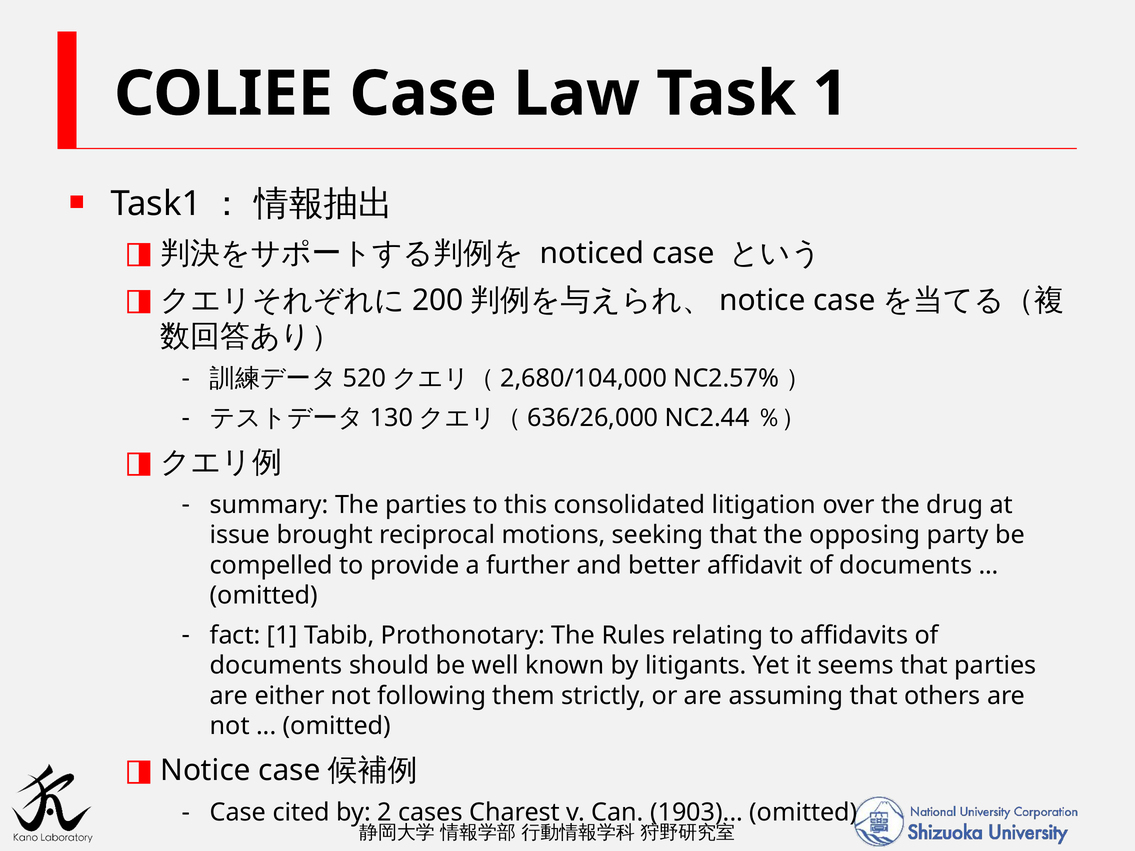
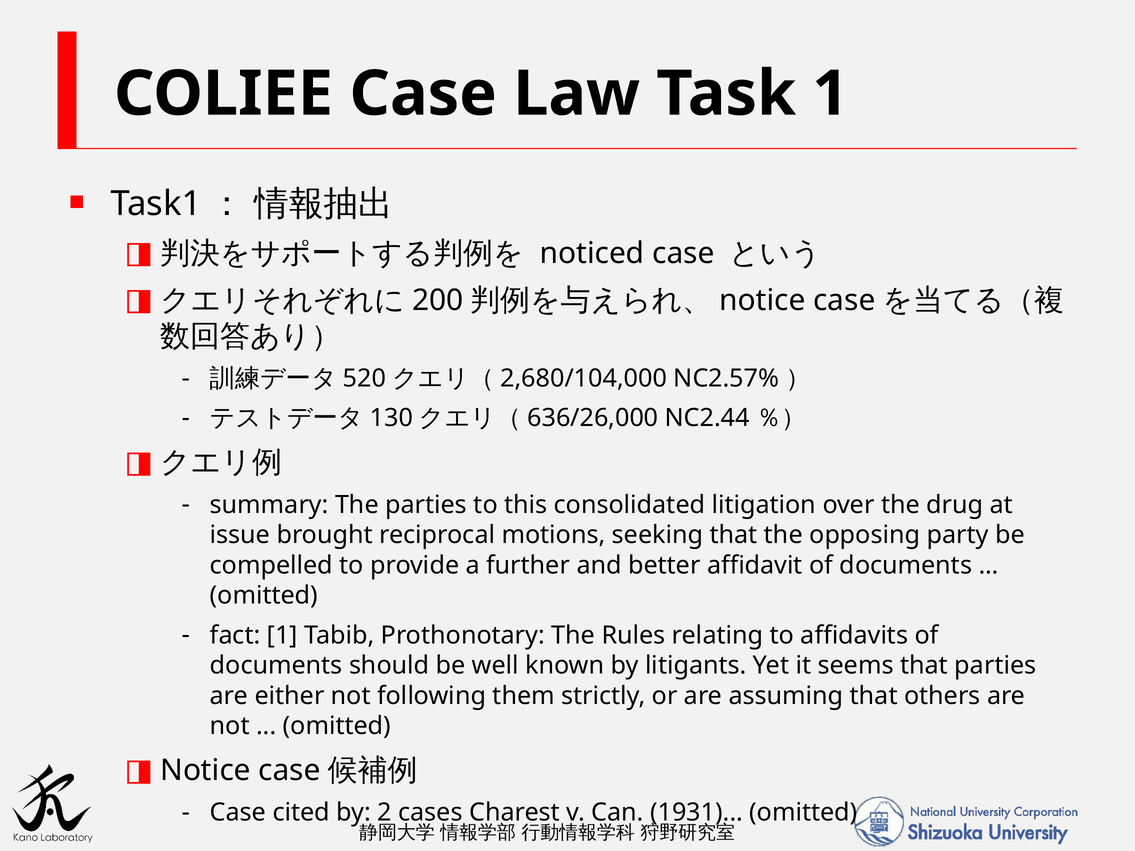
1903: 1903 -> 1931 (697, 813)
